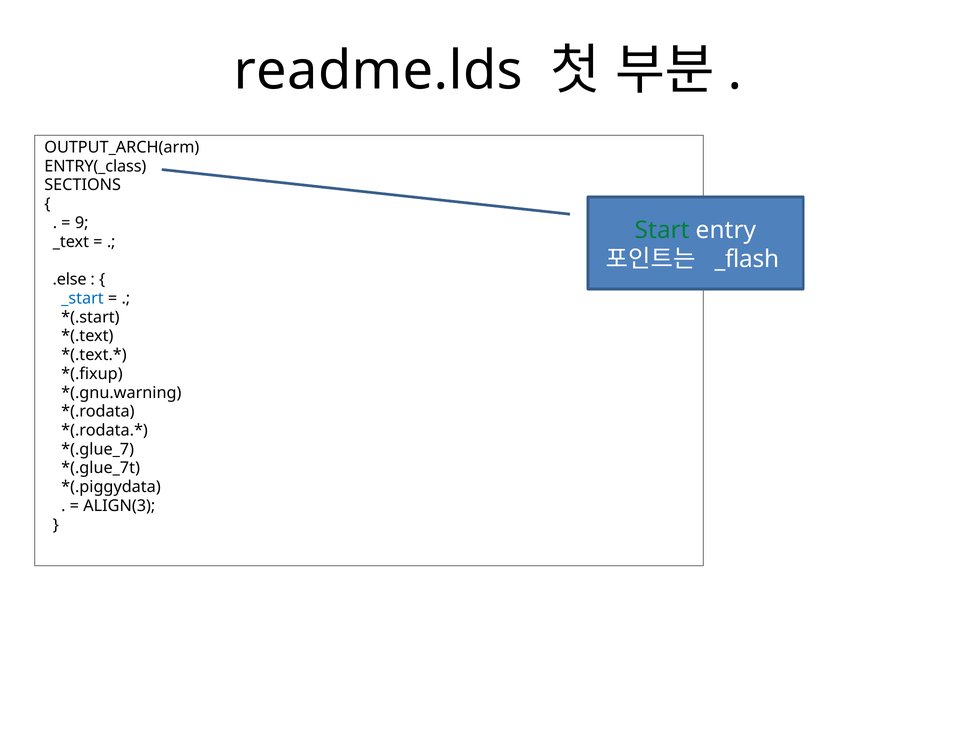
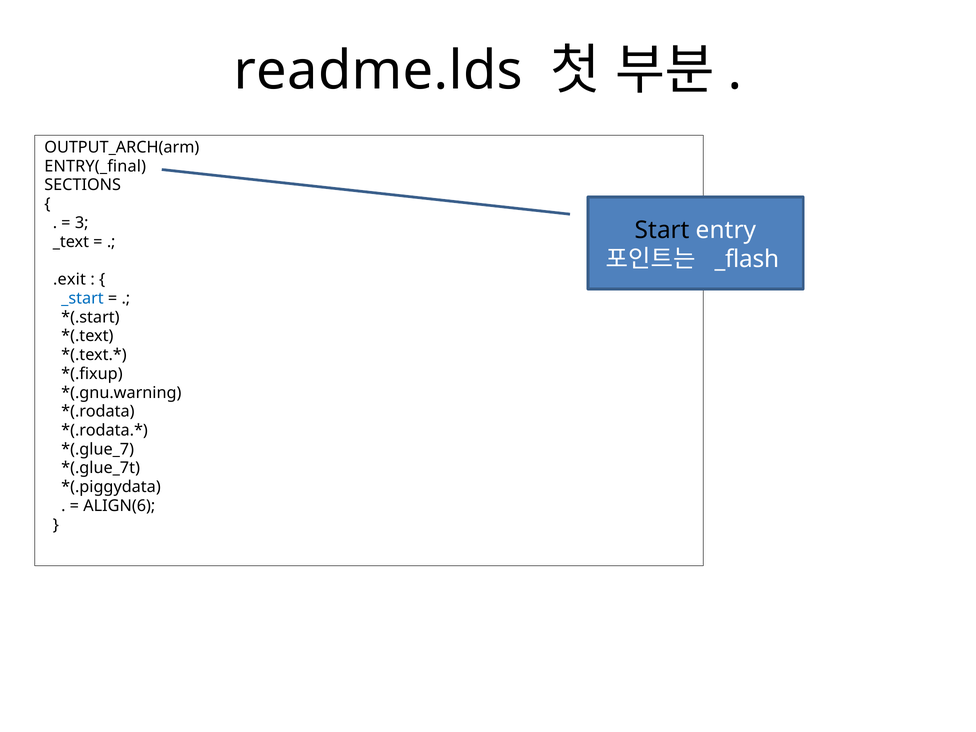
ENTRY(_class: ENTRY(_class -> ENTRY(_final (95, 166)
9: 9 -> 3 (82, 223)
Start colour: green -> black (662, 230)
.else: .else -> .exit (69, 279)
ALIGN(3: ALIGN(3 -> ALIGN(6 (119, 506)
